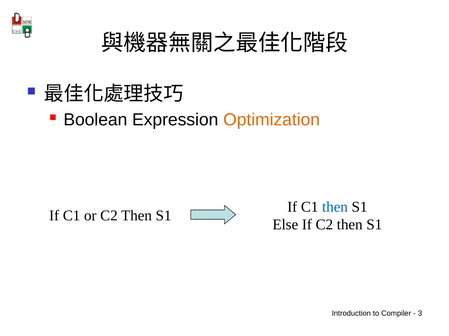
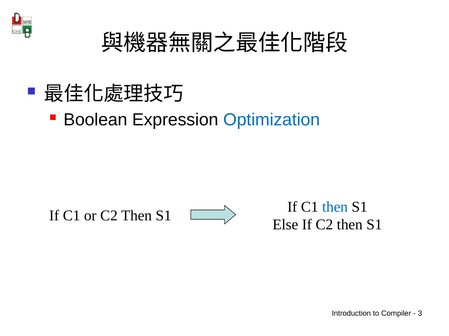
Optimization colour: orange -> blue (272, 120)
